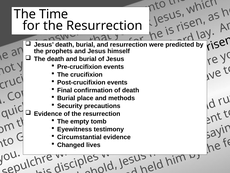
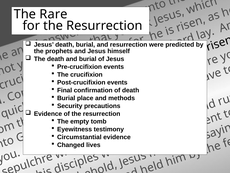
Time: Time -> Rare (53, 14)
